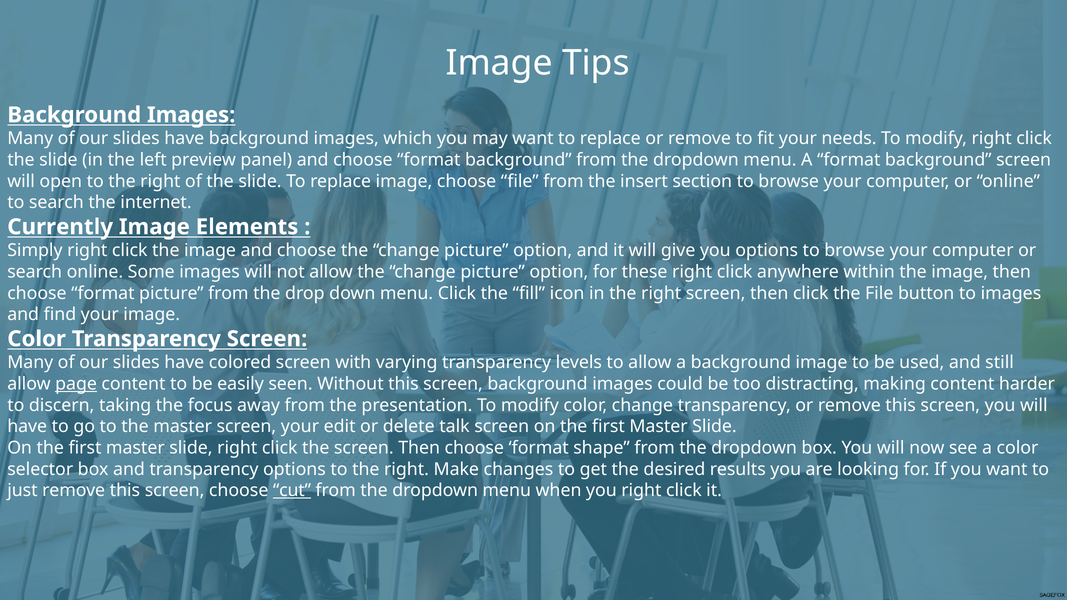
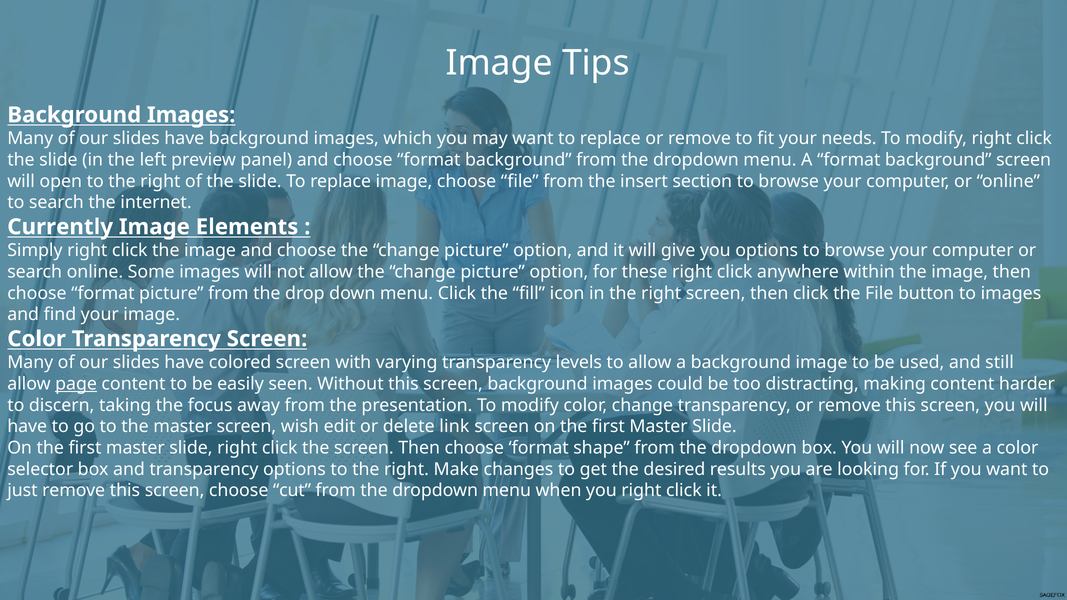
screen your: your -> wish (300, 427)
talk: talk -> link (454, 427)
cut underline: present -> none (292, 491)
